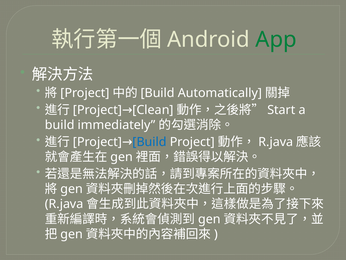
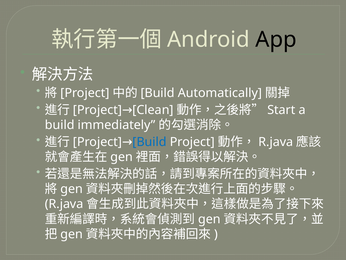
App colour: green -> black (276, 39)
